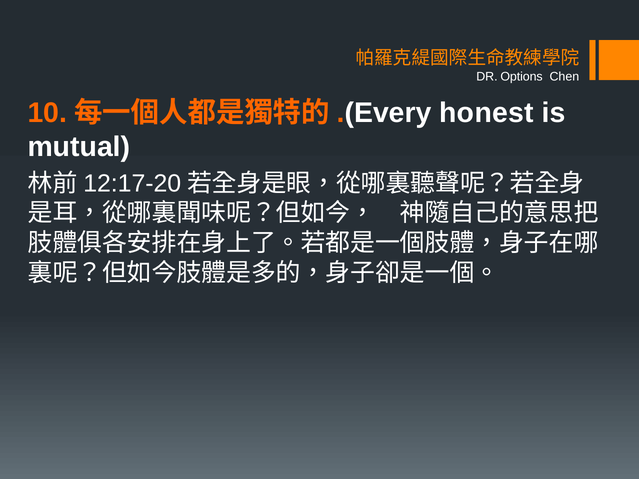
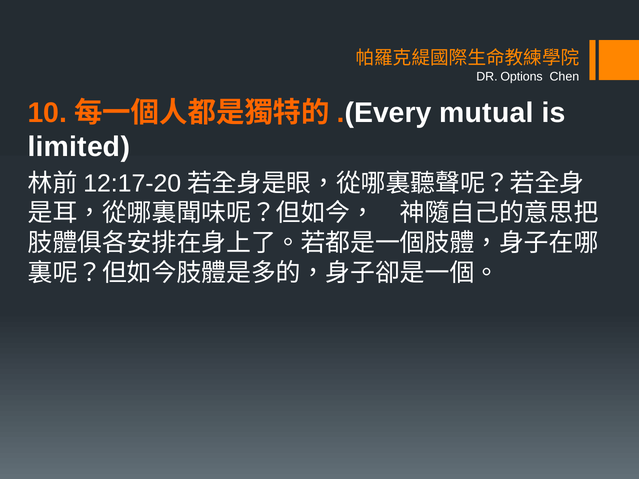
honest: honest -> mutual (487, 113)
mutual: mutual -> limited (79, 147)
